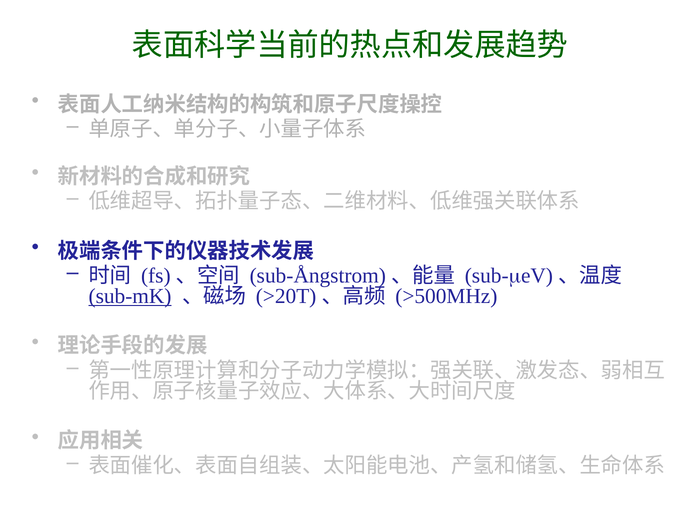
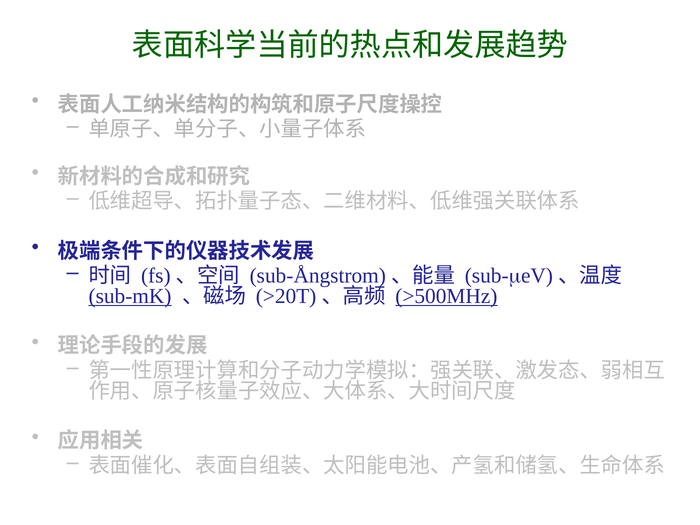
>500MHz underline: none -> present (446, 296)
